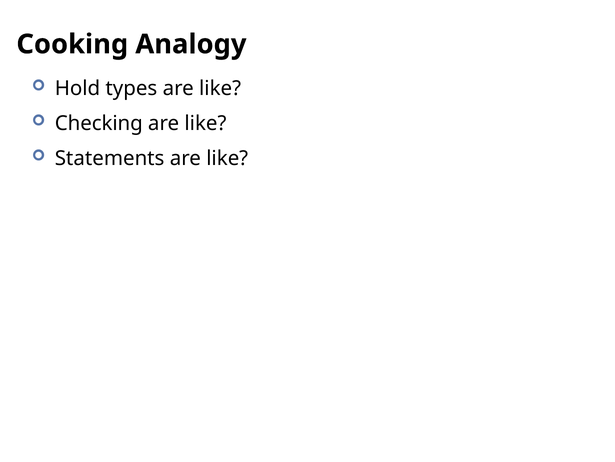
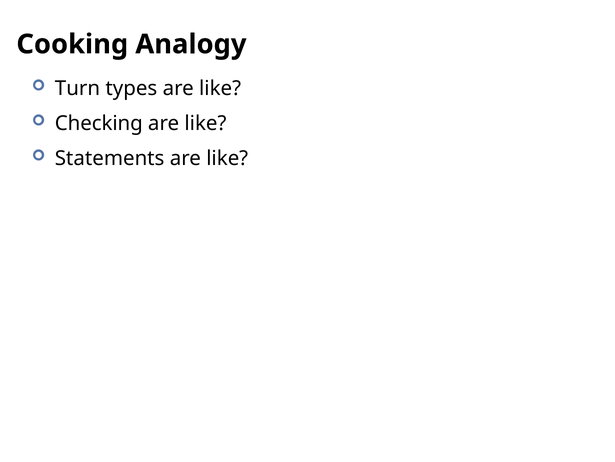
Hold: Hold -> Turn (77, 89)
